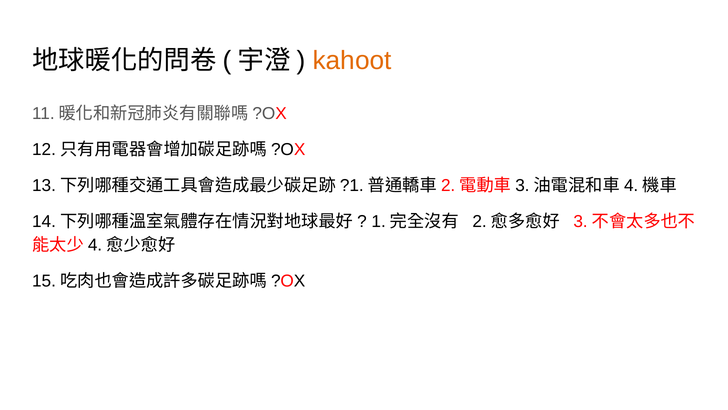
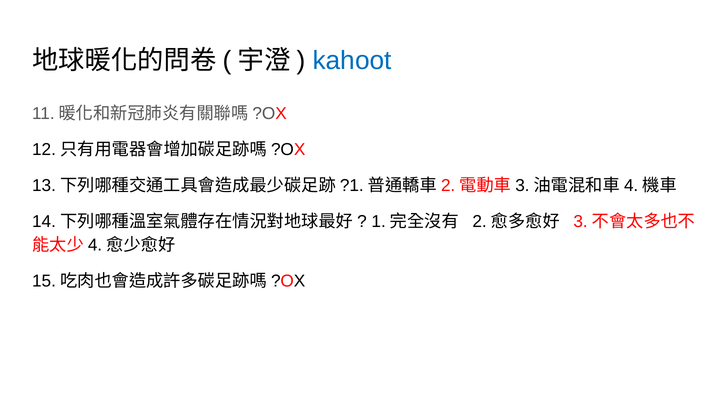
kahoot colour: orange -> blue (352, 60)
